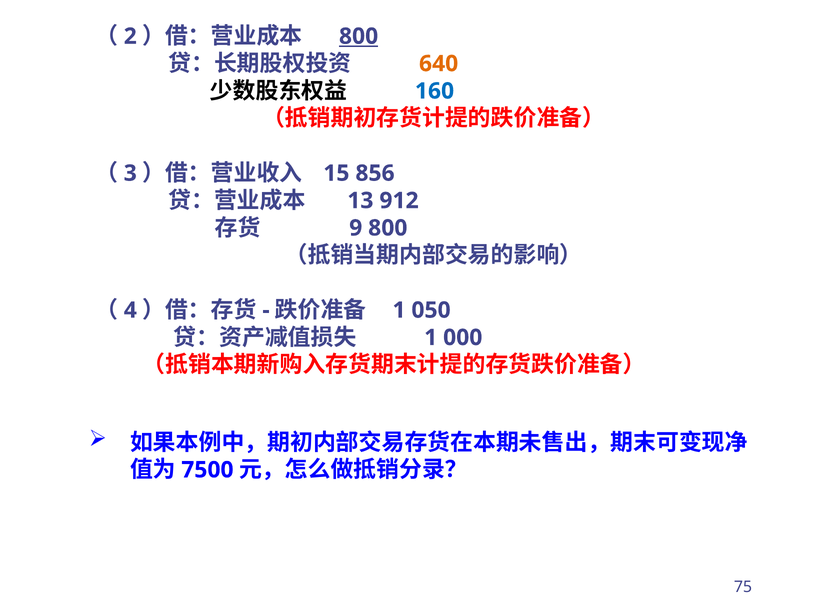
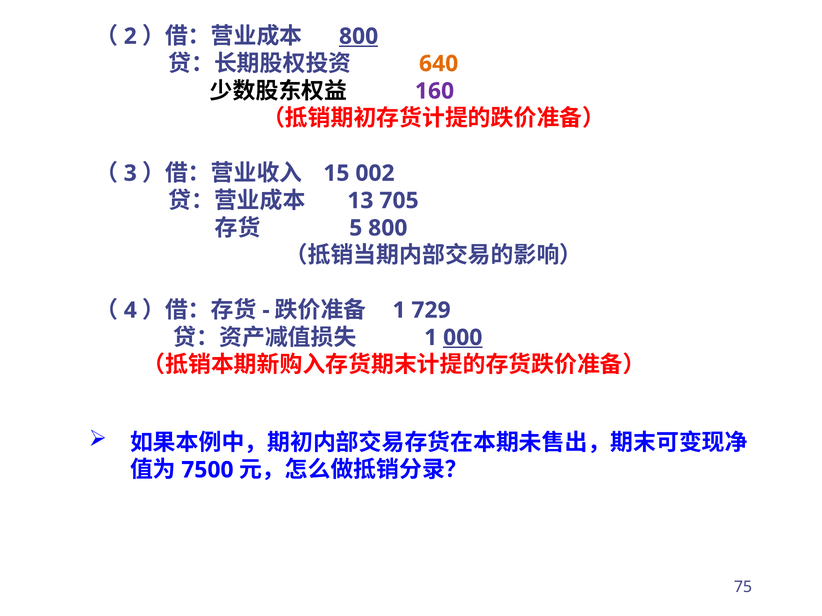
160 colour: blue -> purple (435, 91)
856: 856 -> 002 (375, 173)
912: 912 -> 705 (399, 201)
9: 9 -> 5 (356, 228)
050: 050 -> 729 (431, 310)
000 underline: none -> present (463, 338)
